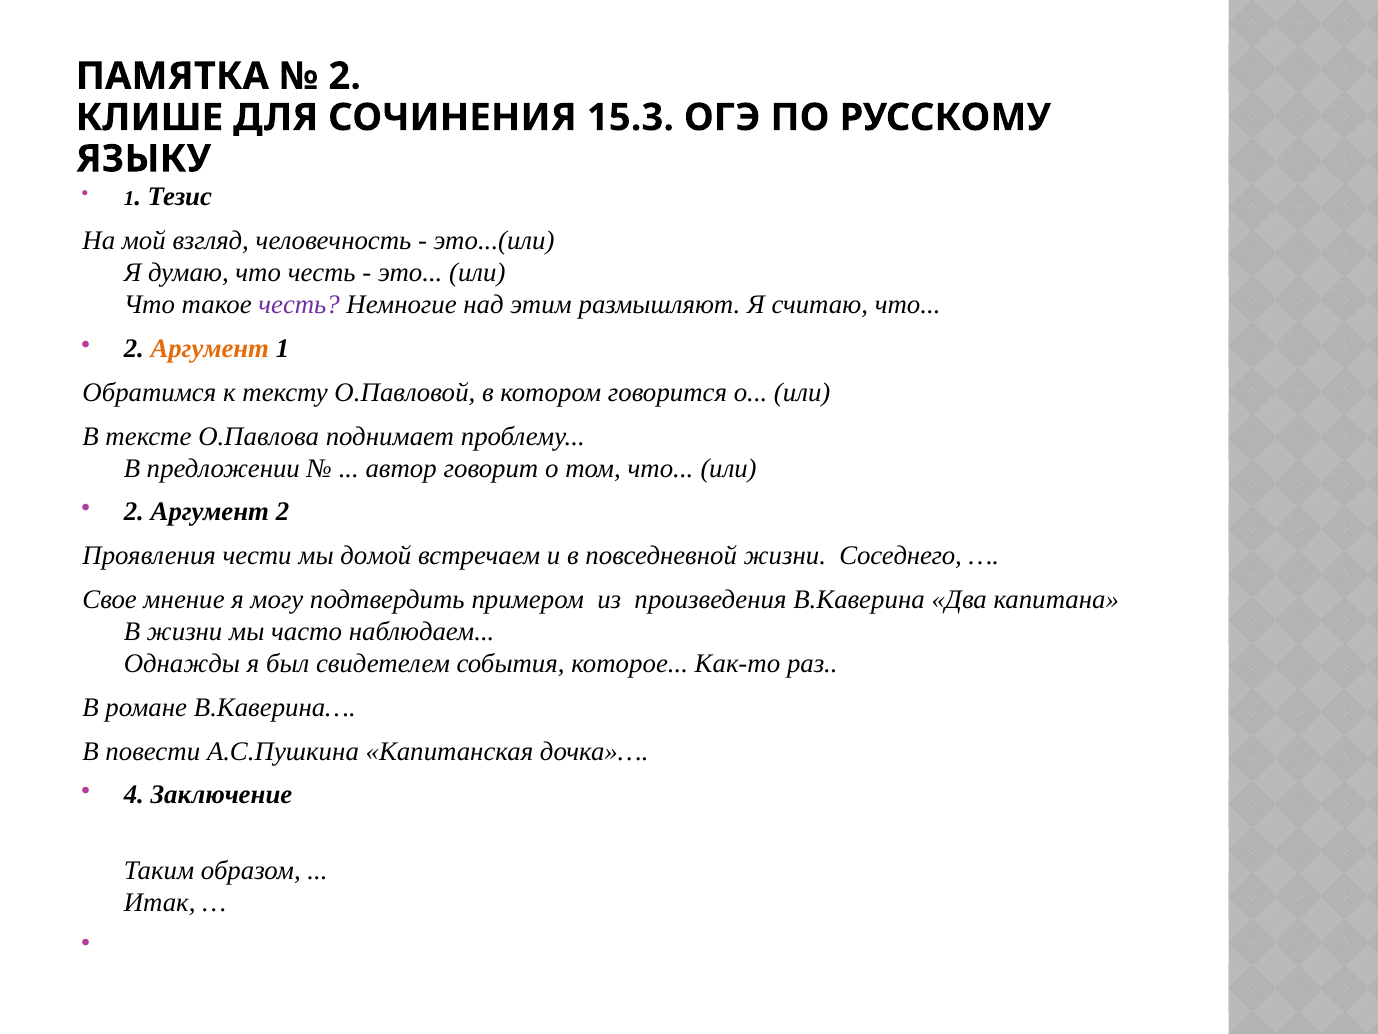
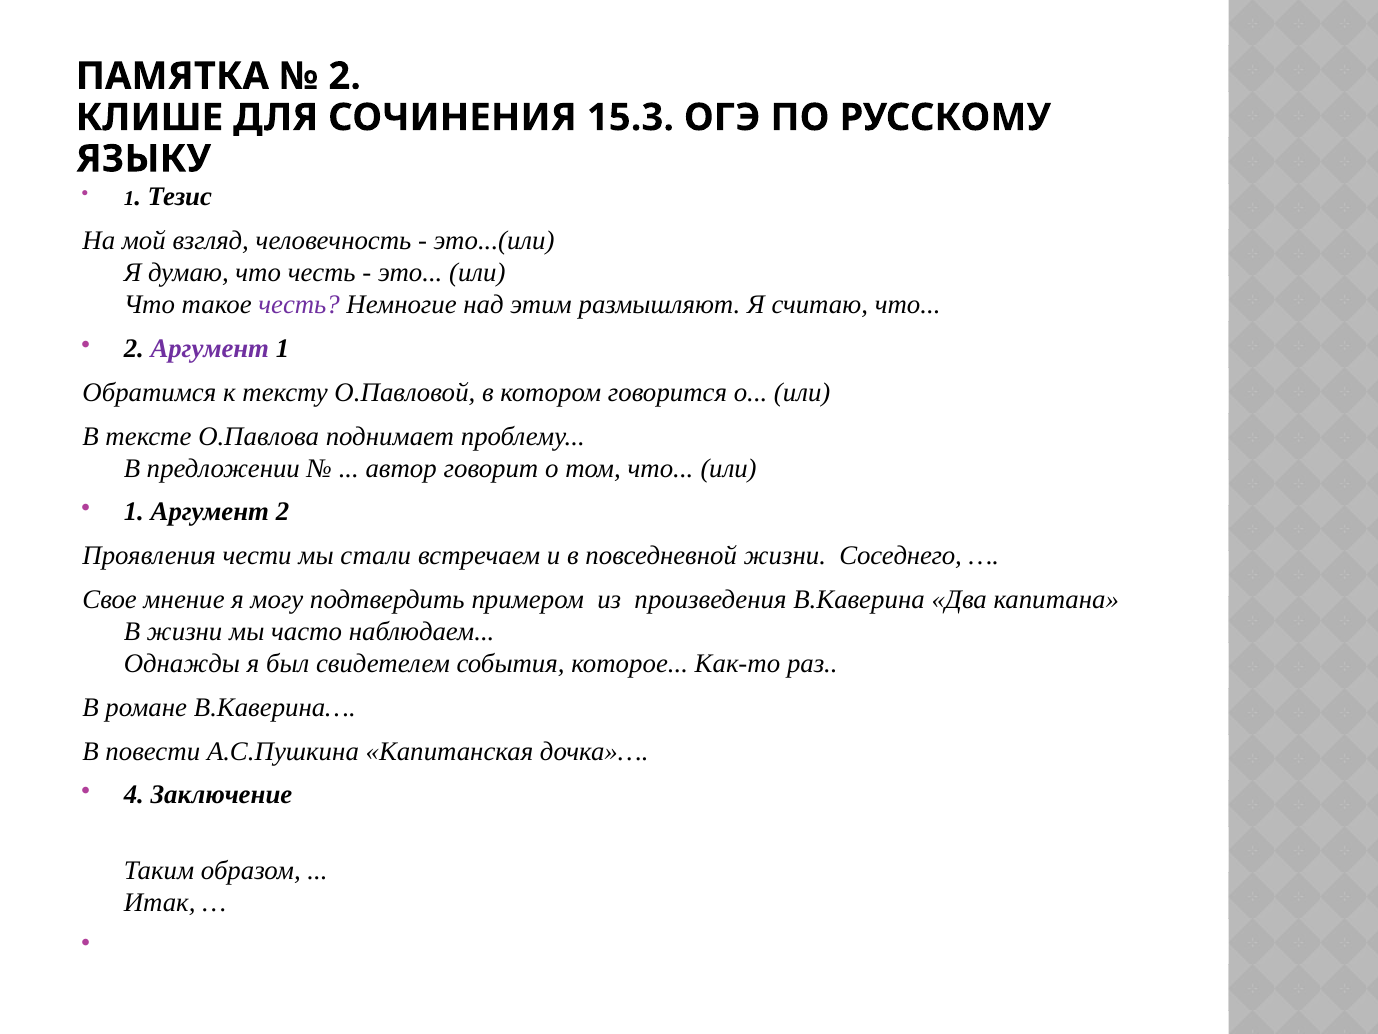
Аргумент colour: orange -> purple (210, 349)
2: 2 -> 1 (134, 512)
домой: домой -> стали (376, 556)
